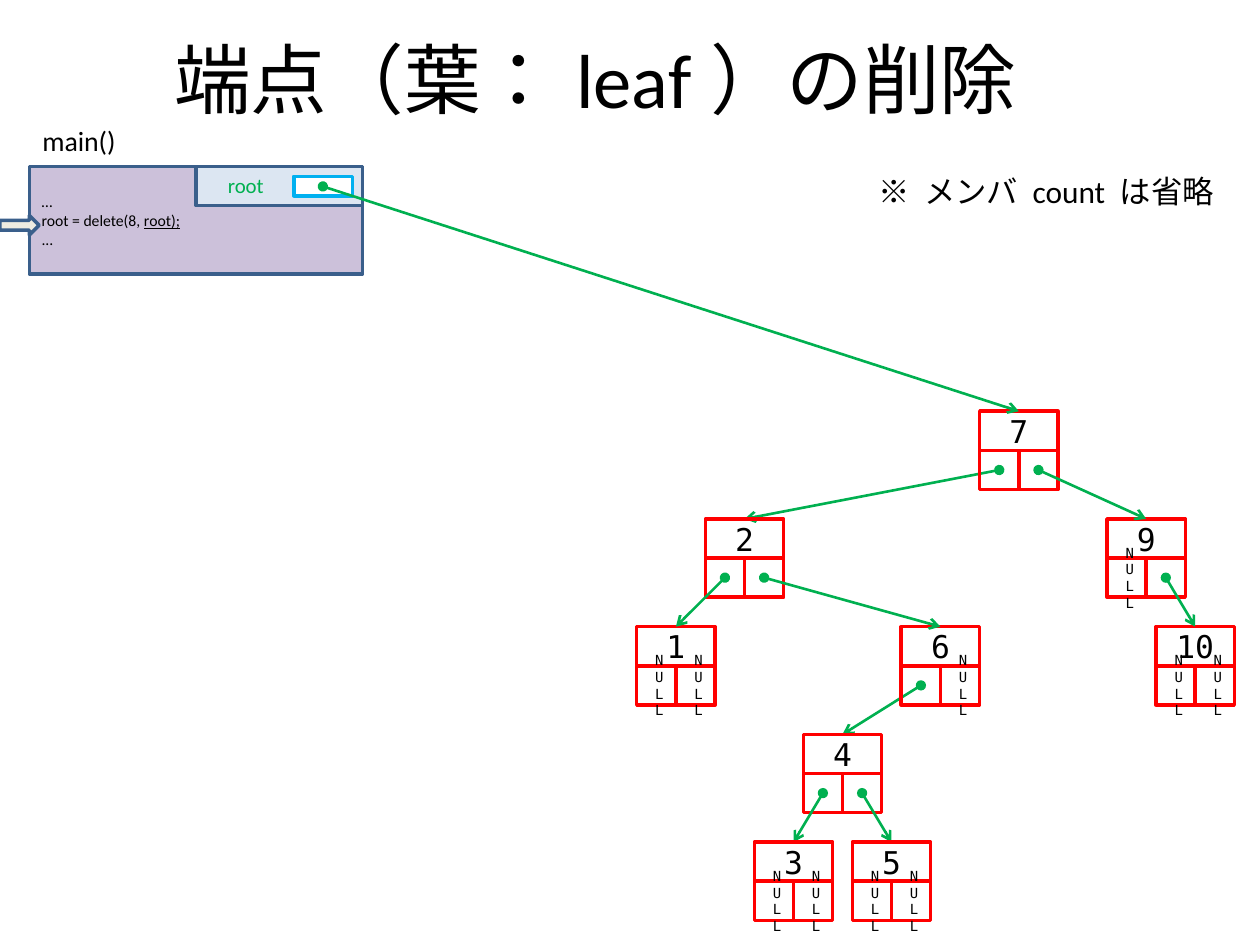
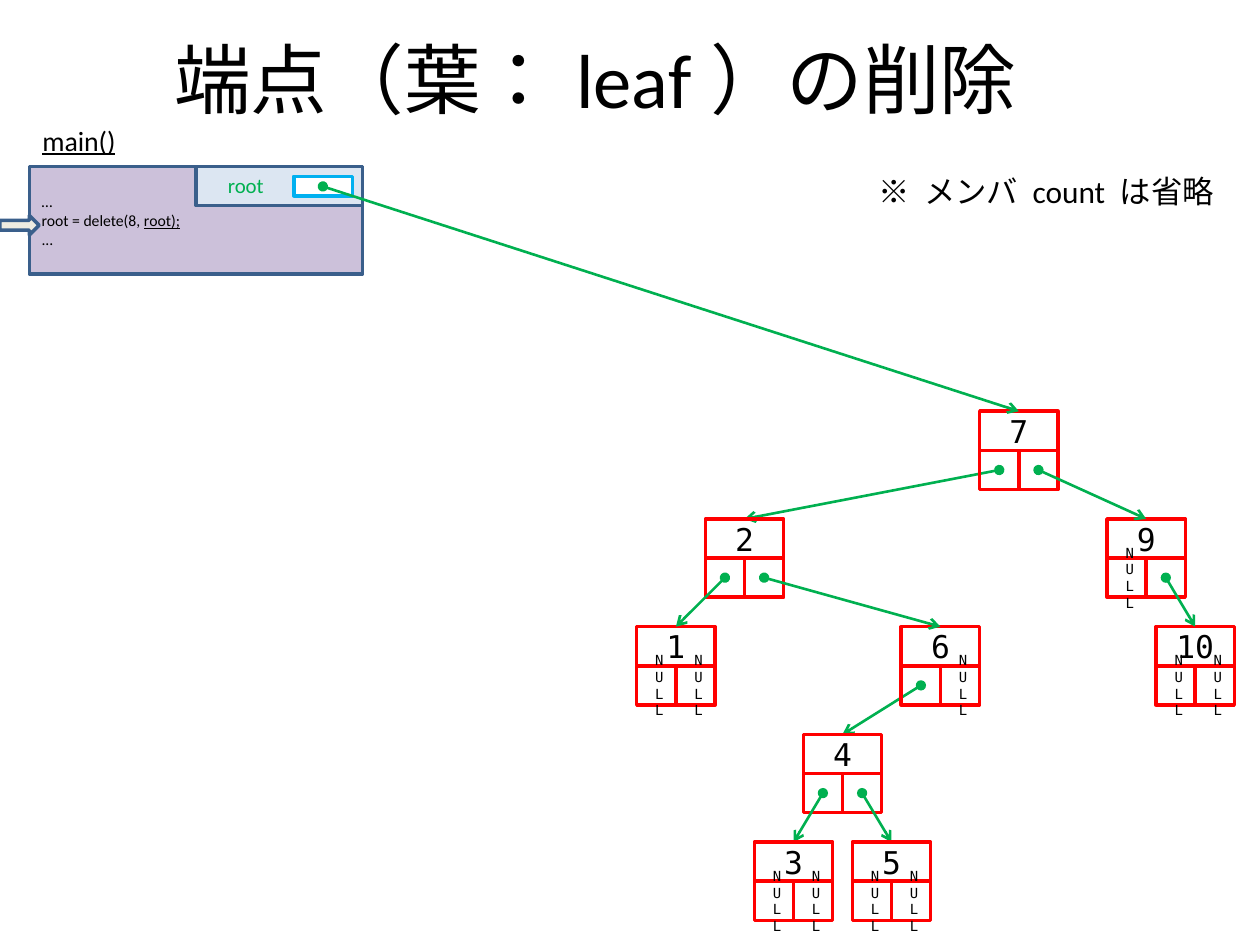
main( underline: none -> present (79, 142)
